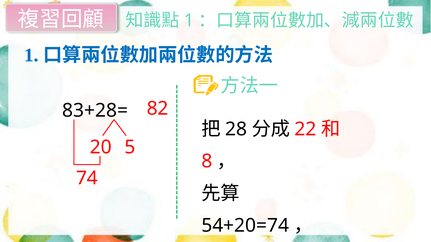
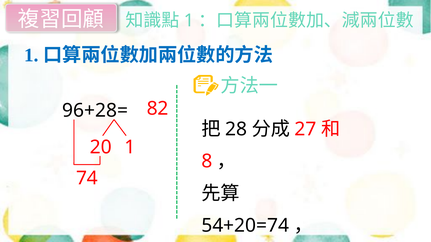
83+28=: 83+28= -> 96+28= (95, 111)
22: 22 -> 27 (306, 129)
20 5: 5 -> 1 (130, 148)
